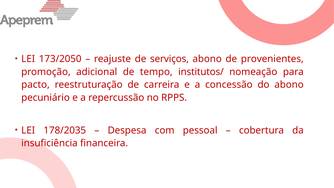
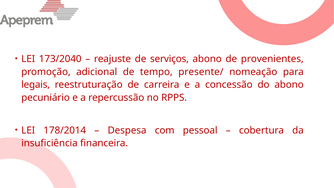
173/2050: 173/2050 -> 173/2040 (60, 59)
institutos/: institutos/ -> presente/ (201, 72)
pacto: pacto -> legais (36, 85)
178/2035: 178/2035 -> 178/2014 (65, 130)
